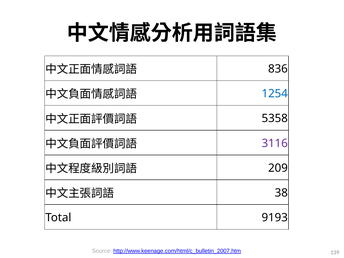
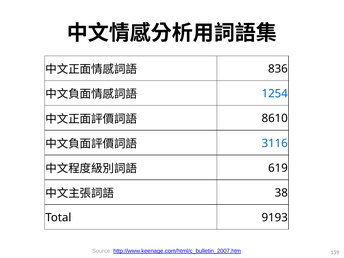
5358: 5358 -> 8610 (275, 118)
3116 colour: purple -> blue (275, 143)
209: 209 -> 619 (278, 168)
